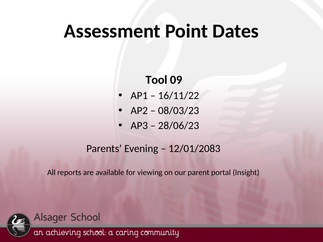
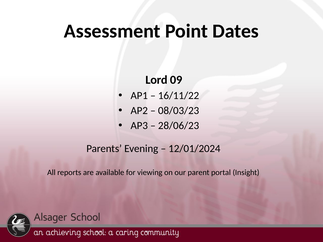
Tool: Tool -> Lord (156, 80)
12/01/2083: 12/01/2083 -> 12/01/2024 (194, 149)
